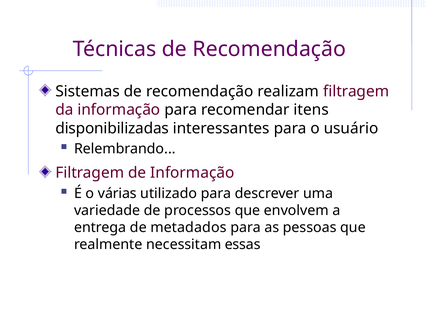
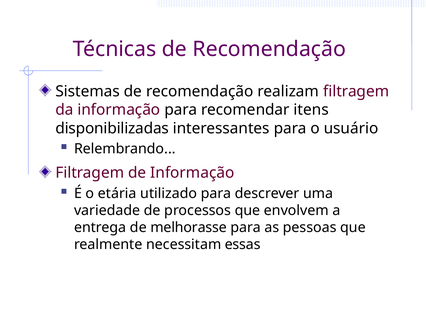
várias: várias -> etária (117, 193)
metadados: metadados -> melhorasse (189, 227)
